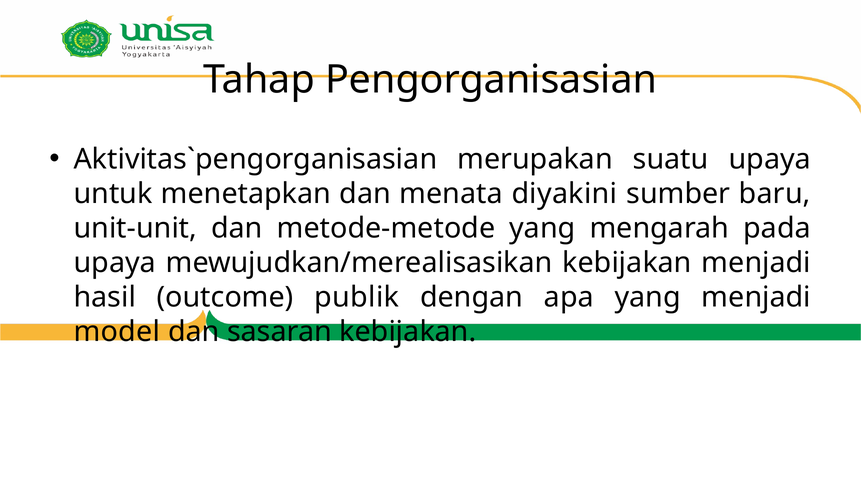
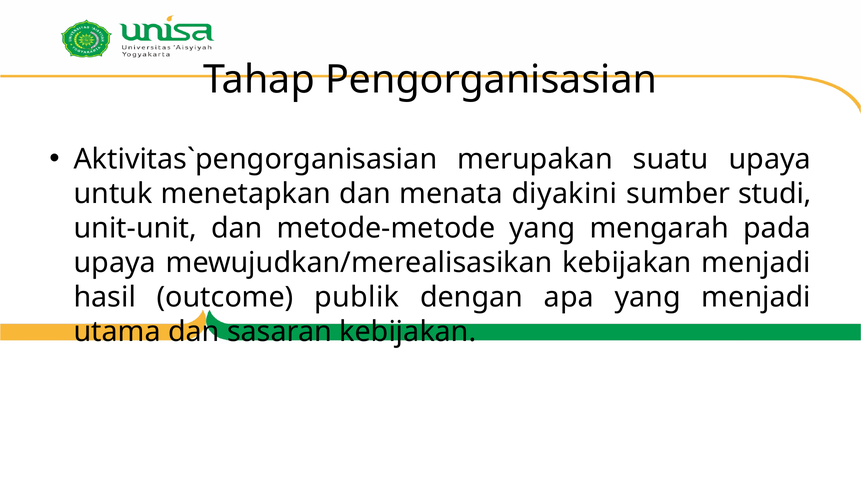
baru: baru -> studi (775, 194)
model: model -> utama (117, 331)
